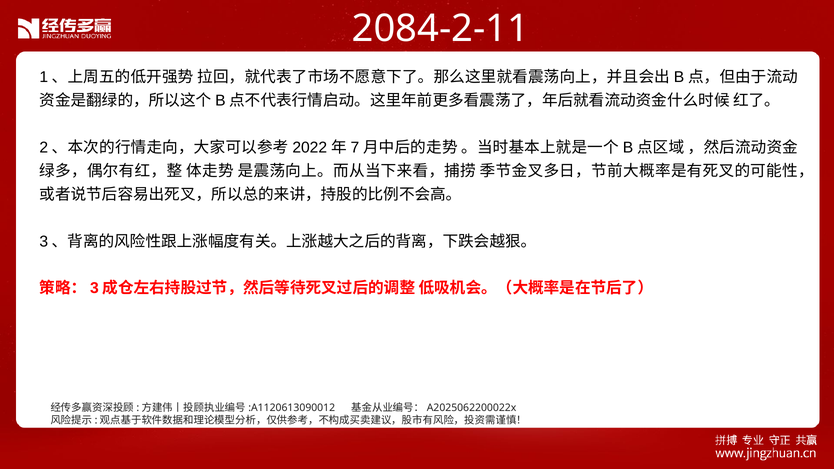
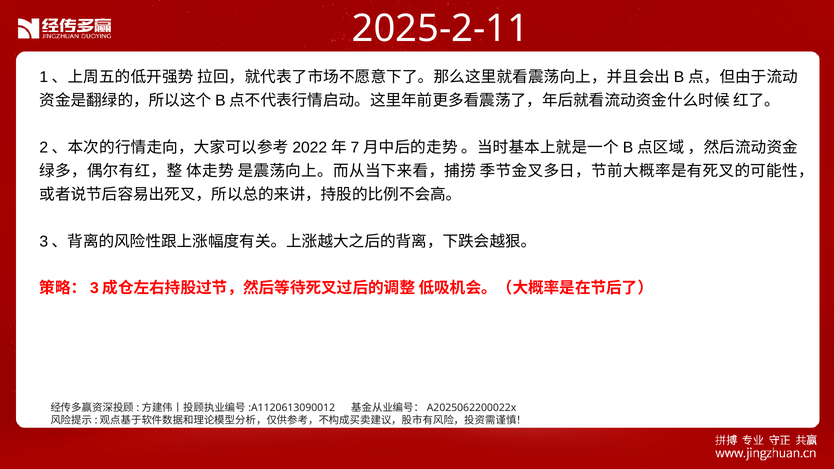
2084-2-11: 2084-2-11 -> 2025-2-11 (440, 29)
